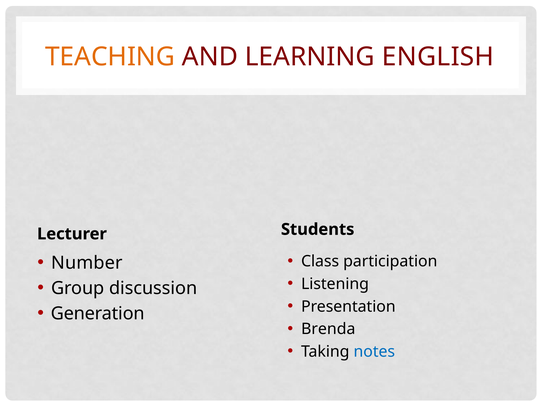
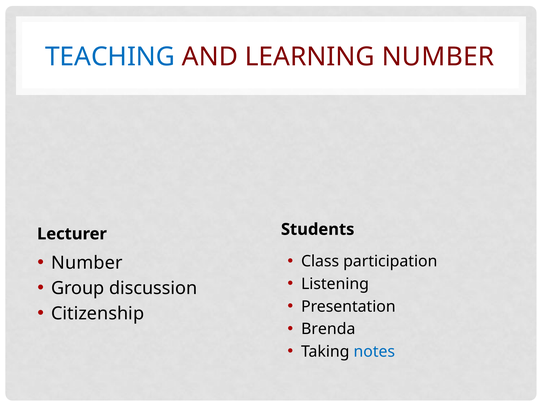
TEACHING colour: orange -> blue (110, 57)
LEARNING ENGLISH: ENGLISH -> NUMBER (438, 57)
Generation: Generation -> Citizenship (98, 314)
